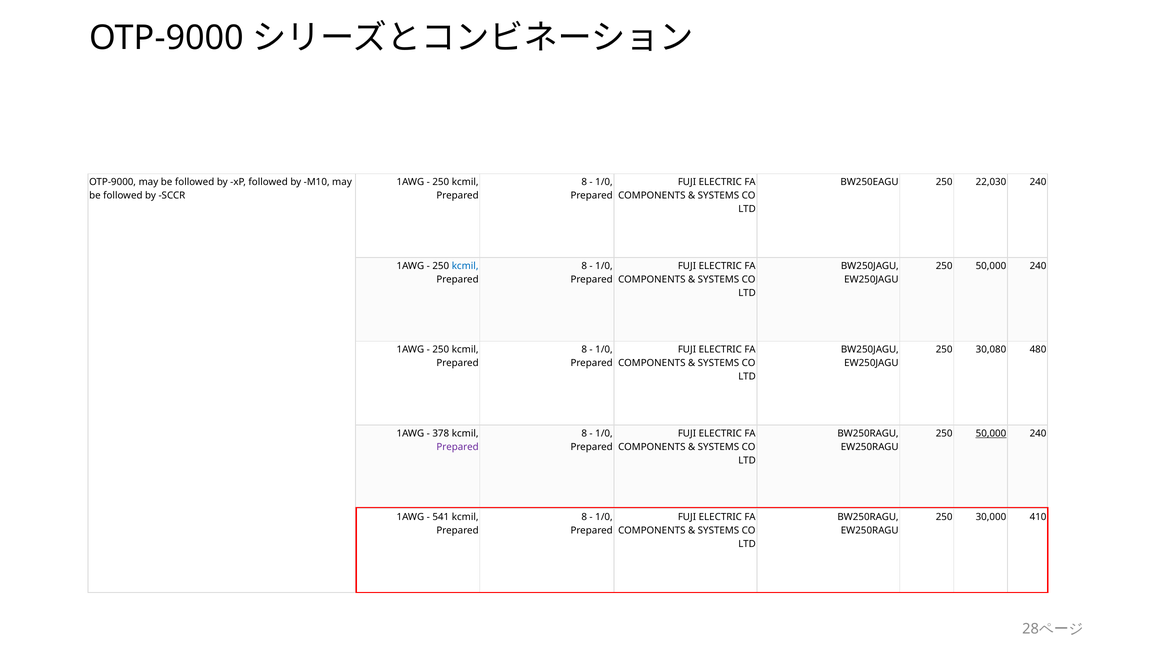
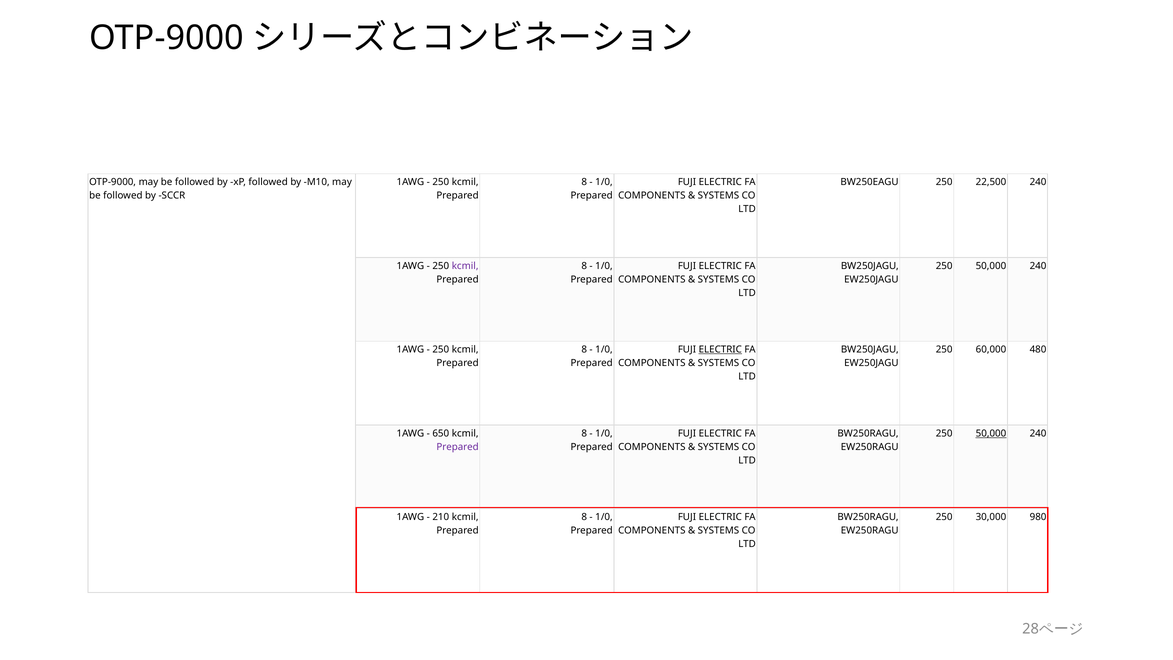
22,030: 22,030 -> 22,500 (991, 182)
kcmil colour: blue -> purple (465, 266)
ELECTRIC underline: none -> present (720, 350)
30,080: 30,080 -> 60,000 (991, 350)
378: 378 -> 650 (441, 433)
541: 541 -> 210 (441, 517)
410: 410 -> 980 (1038, 517)
